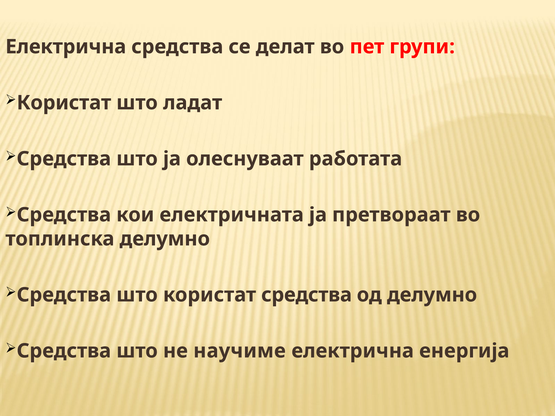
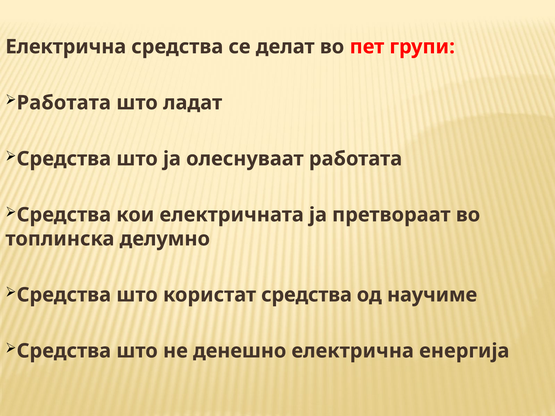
Користат: Користат -> Работата (64, 103)
од делумно: делумно -> научиме (432, 295)
научиме: научиме -> денешно (240, 351)
